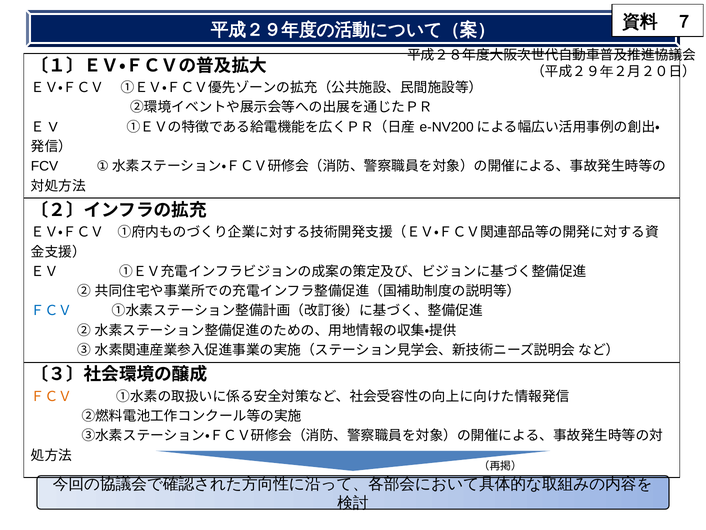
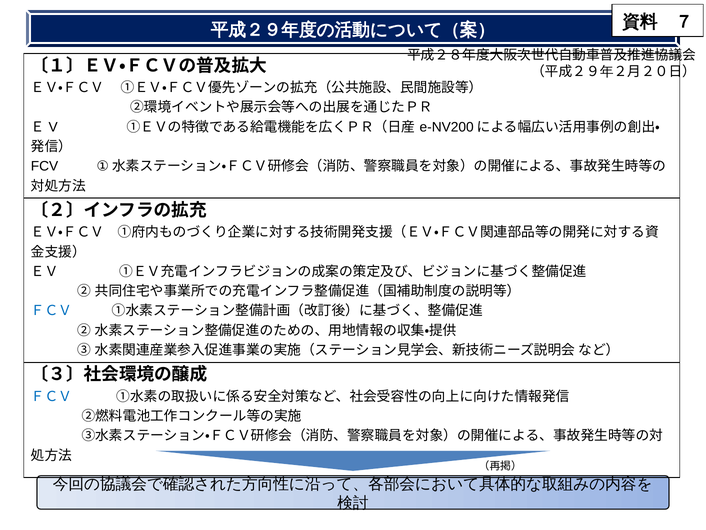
ＦＣＶ colour: orange -> blue (51, 396)
